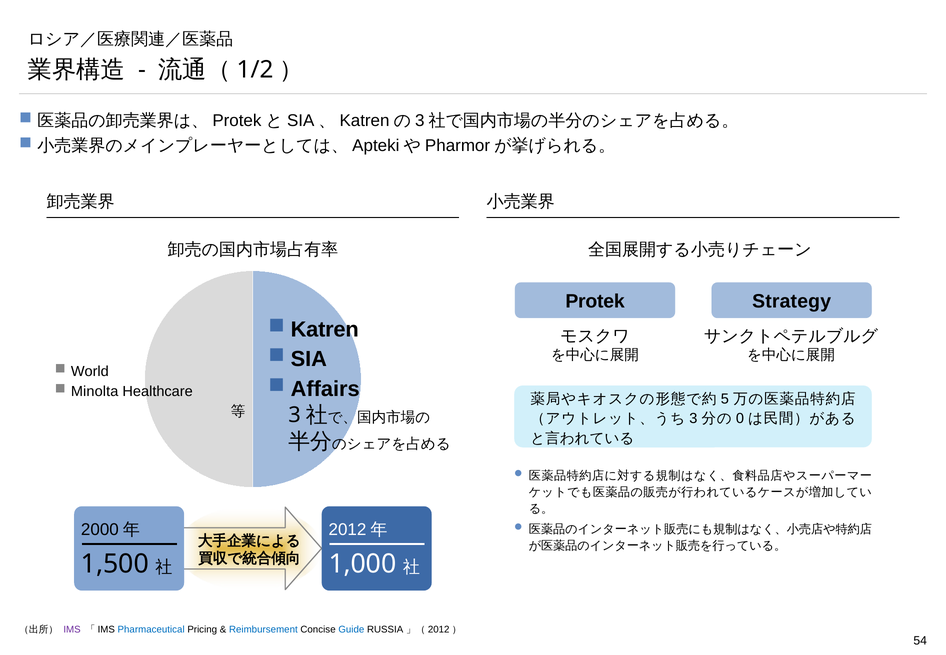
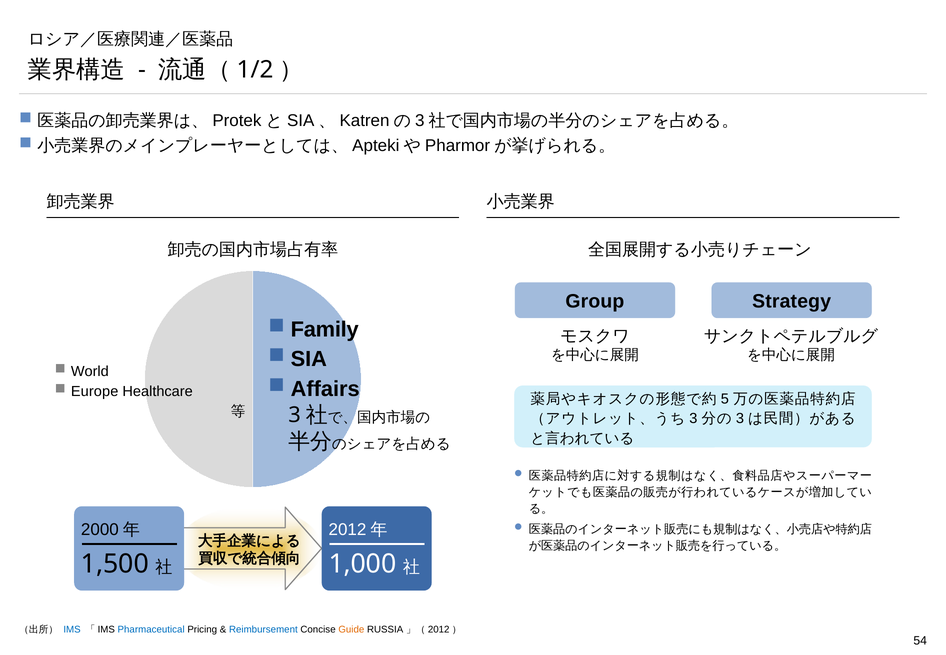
Protek: Protek -> Group (595, 302)
Katren: Katren -> Family (325, 329)
Minolta: Minolta -> Europe (95, 391)
0: 0 -> 3 (740, 419)
IMS colour: purple -> blue (72, 630)
Guide colour: blue -> orange (351, 630)
